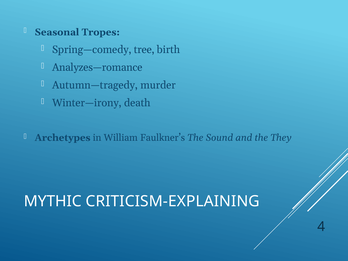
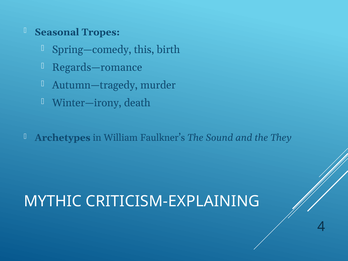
tree: tree -> this (144, 50)
Analyzes—romance: Analyzes—romance -> Regards—romance (97, 67)
